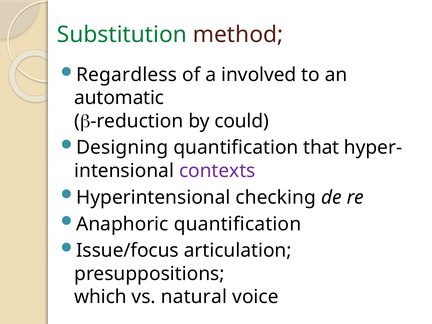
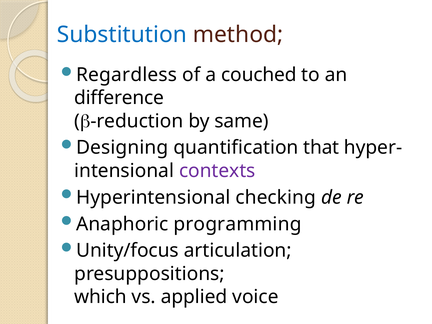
Substitution colour: green -> blue (122, 35)
involved: involved -> couched (259, 75)
automatic: automatic -> difference (119, 98)
could: could -> same (242, 121)
Anaphoric quantification: quantification -> programming (238, 224)
Issue/focus: Issue/focus -> Unity/focus (127, 251)
natural: natural -> applied (194, 297)
